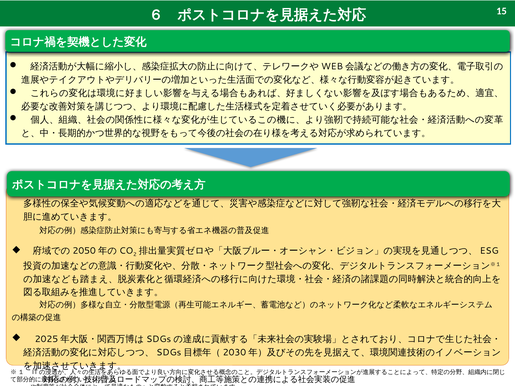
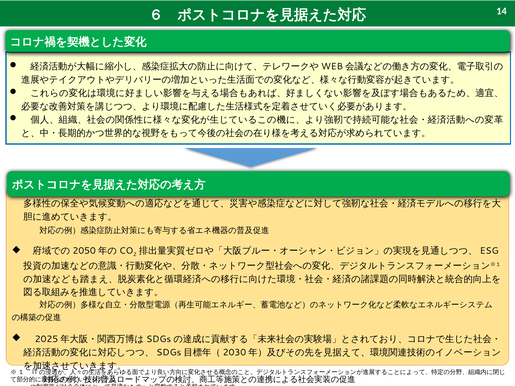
15: 15 -> 14 (502, 11)
